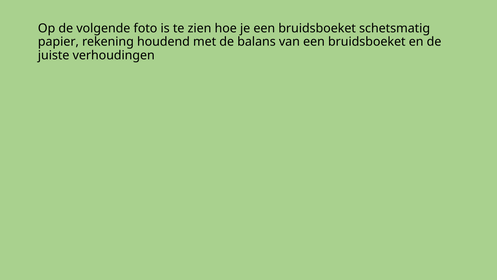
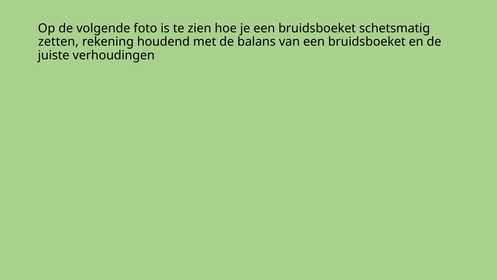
papier: papier -> zetten (58, 42)
